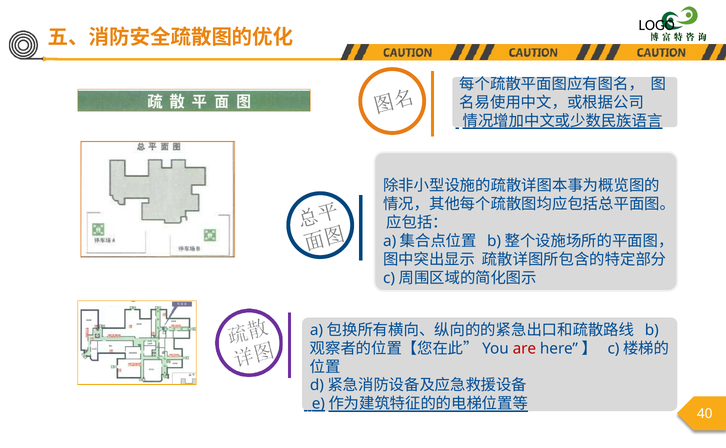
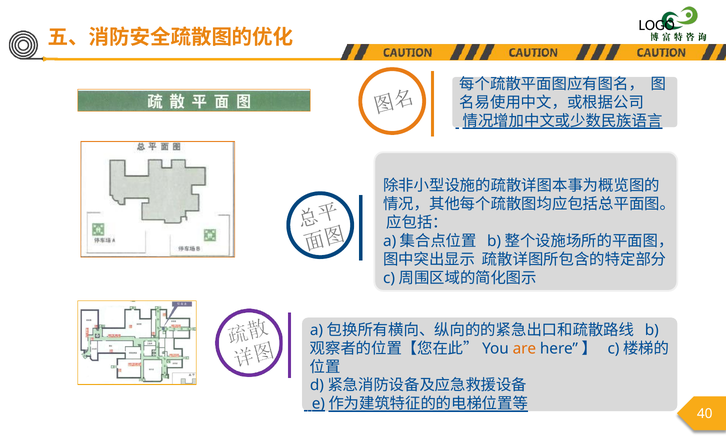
are colour: red -> orange (524, 349)
